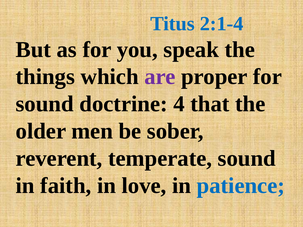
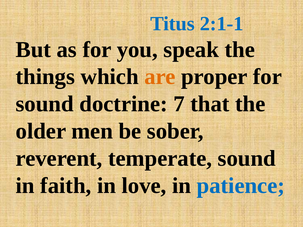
2:1-4: 2:1-4 -> 2:1-1 (222, 24)
are colour: purple -> orange (160, 77)
4: 4 -> 7 (179, 104)
